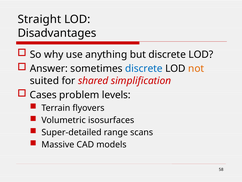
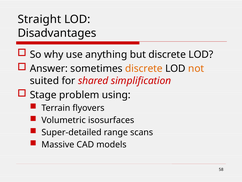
discrete colour: blue -> orange (144, 68)
Cases: Cases -> Stage (43, 95)
levels: levels -> using (116, 95)
